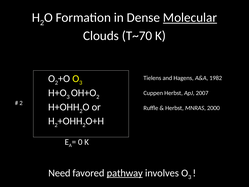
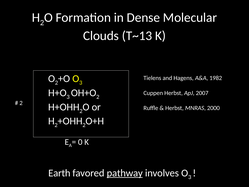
Molecular underline: present -> none (190, 18)
T~70: T~70 -> T~13 (137, 36)
Need: Need -> Earth (59, 173)
